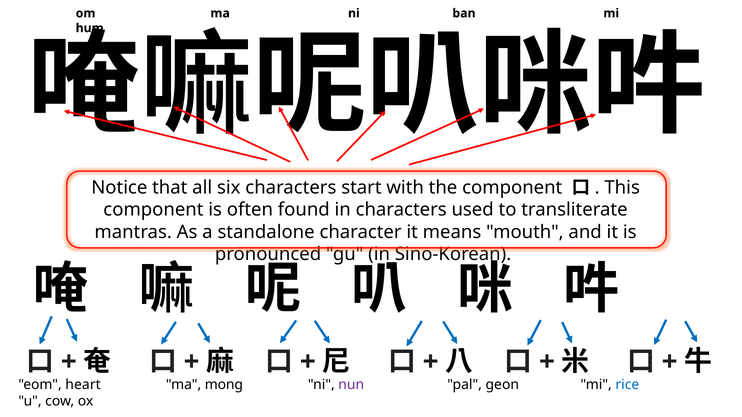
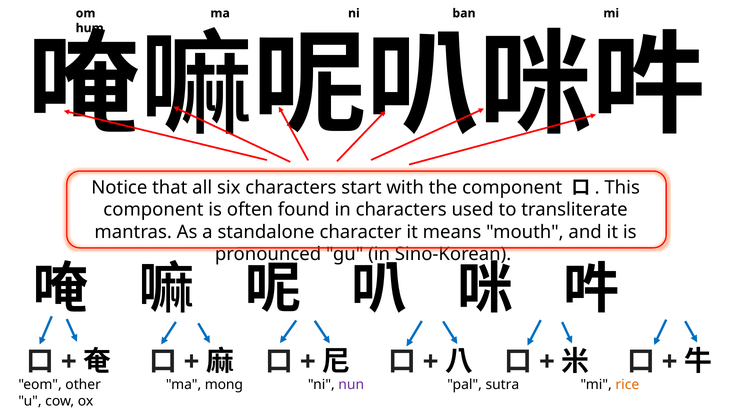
heart: heart -> other (83, 385)
geon: geon -> sutra (502, 385)
rice colour: blue -> orange (627, 385)
